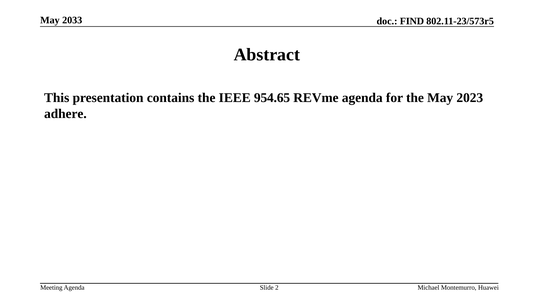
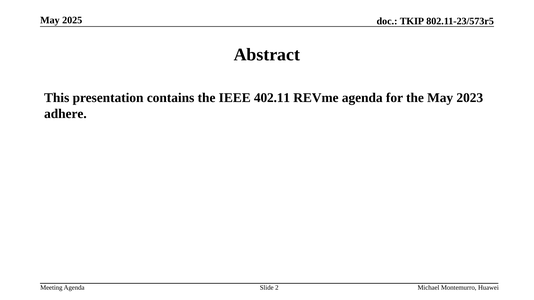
2033: 2033 -> 2025 (72, 20)
FIND: FIND -> TKIP (412, 21)
954.65: 954.65 -> 402.11 (272, 98)
